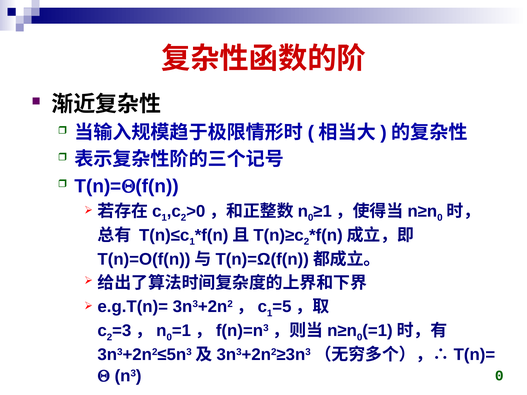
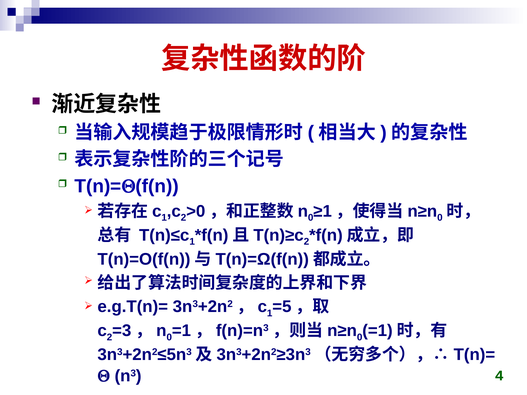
n3 0: 0 -> 4 (499, 376)
